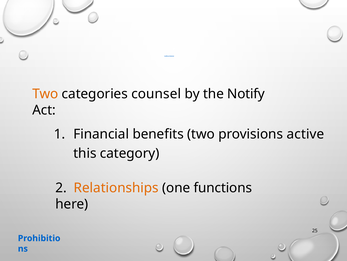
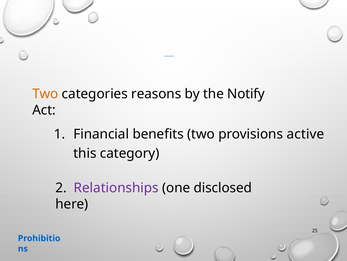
counsel: counsel -> reasons (156, 94)
Relationships colour: orange -> purple (116, 187)
functions: functions -> disclosed (223, 187)
